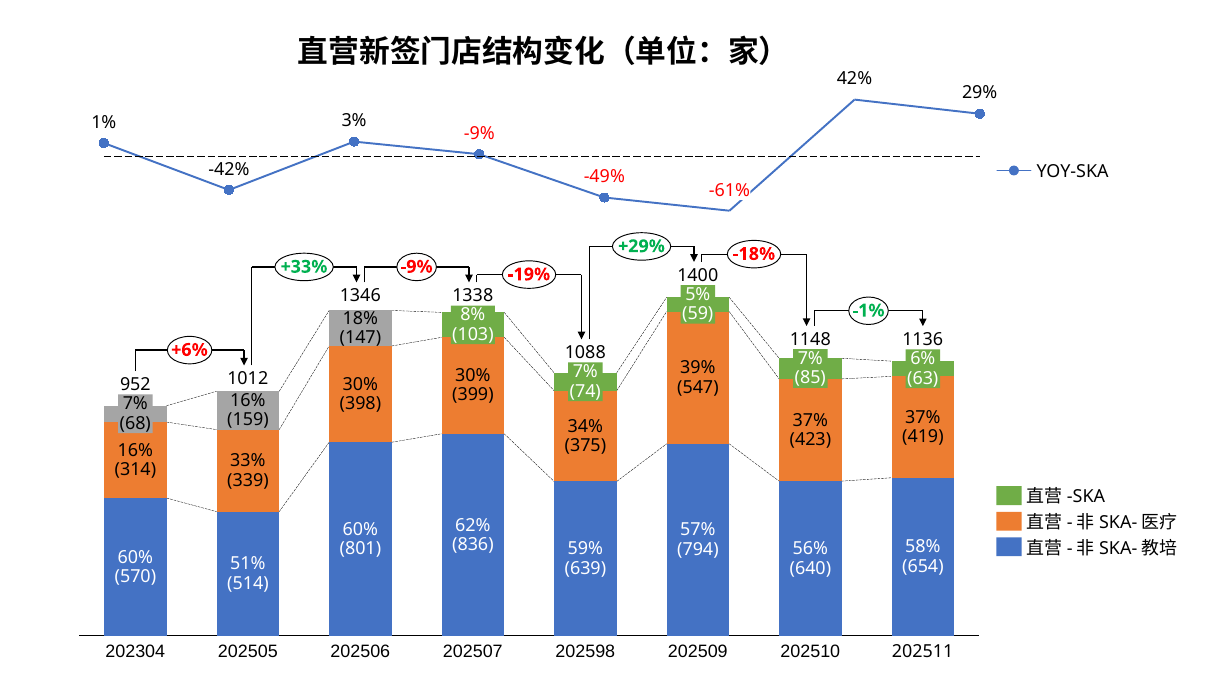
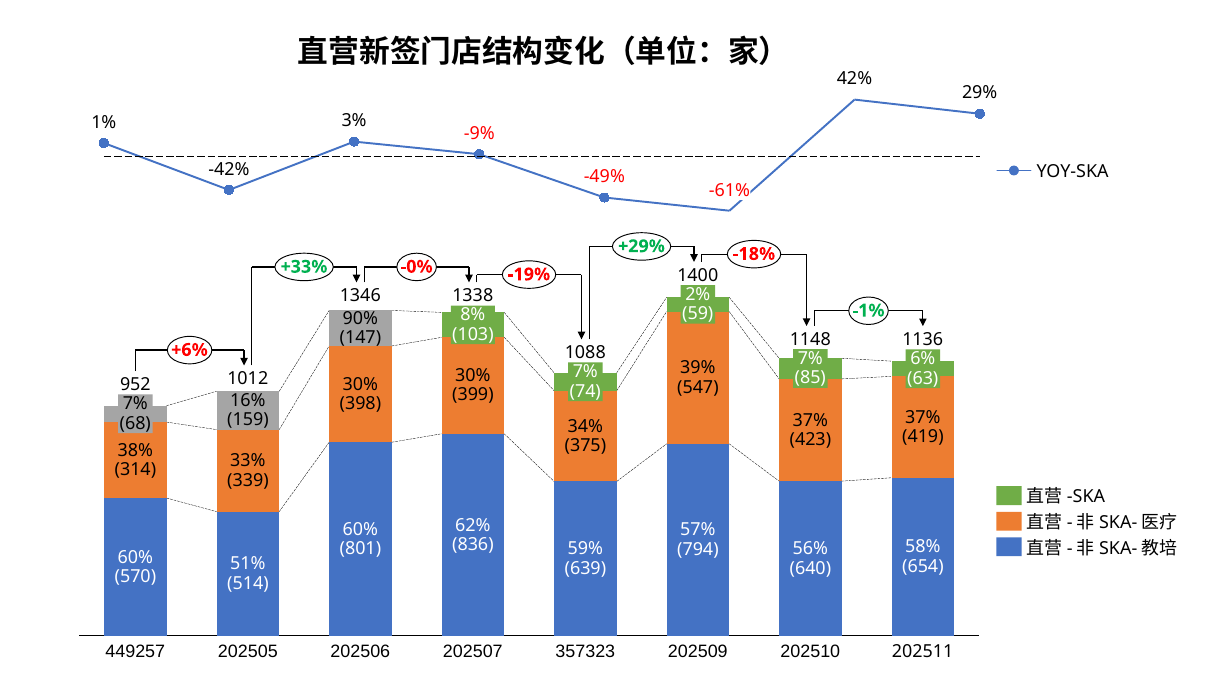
+33% -9%: -9% -> -0% (417, 267)
5%: 5% -> 2% (698, 295)
18%: 18% -> 90% (360, 319)
16%: 16% -> 38% (135, 450)
202304: 202304 -> 449257 (135, 652)
202598: 202598 -> 357323 (585, 652)
